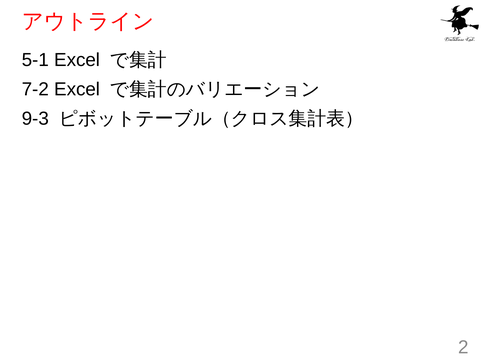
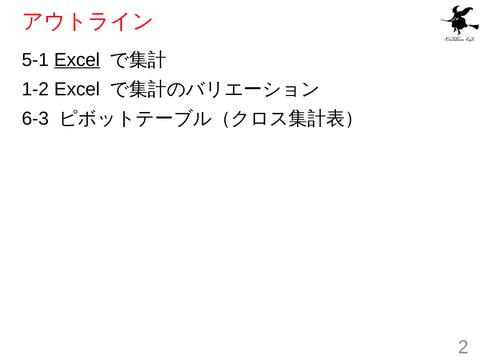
Excel underline: none -> present (77, 60)
7-2: 7-2 -> 1-2 (35, 89)
9-3: 9-3 -> 6-3 (35, 118)
